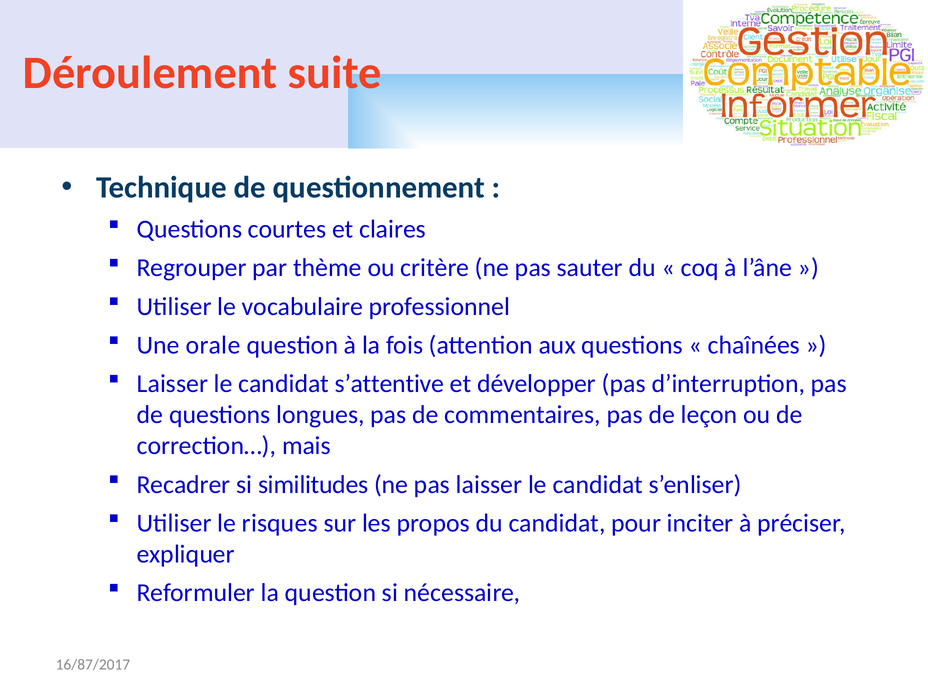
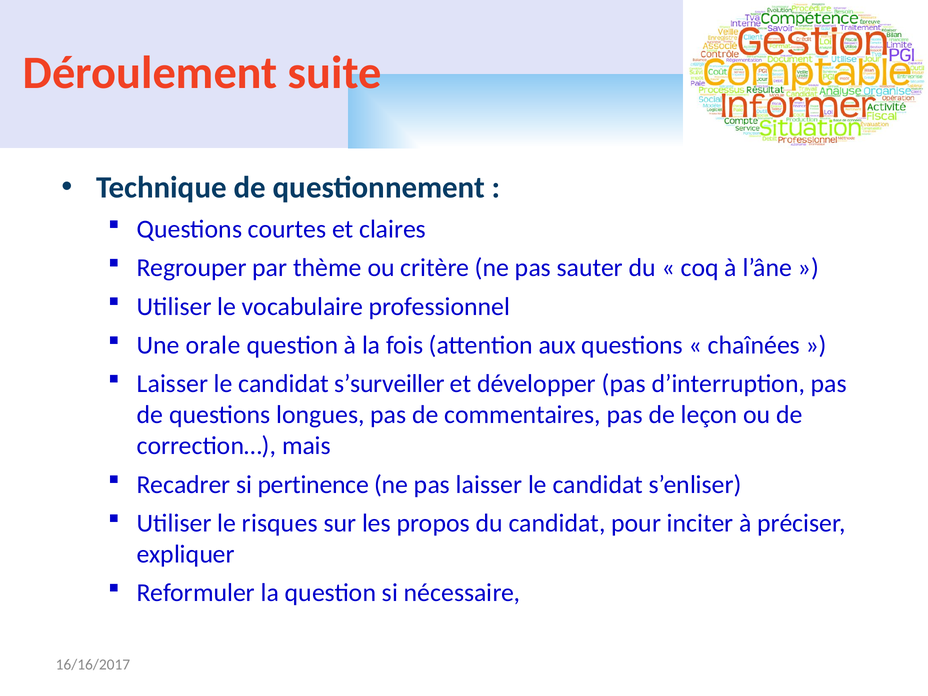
s’attentive: s’attentive -> s’surveiller (389, 384)
similitudes: similitudes -> pertinence (313, 485)
16/87/2017: 16/87/2017 -> 16/16/2017 (93, 665)
